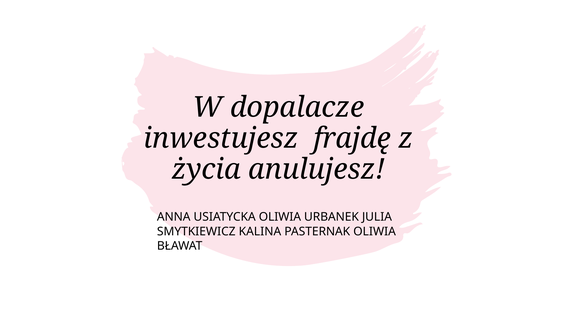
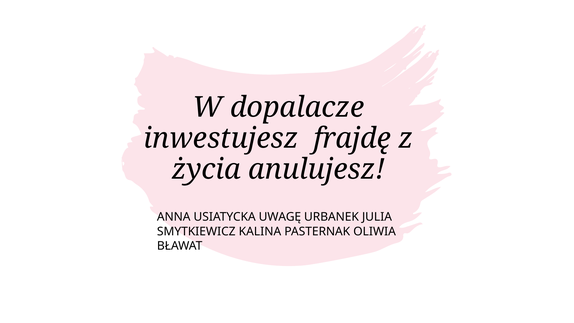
USIATYCKA OLIWIA: OLIWIA -> UWAGĘ (280, 217)
